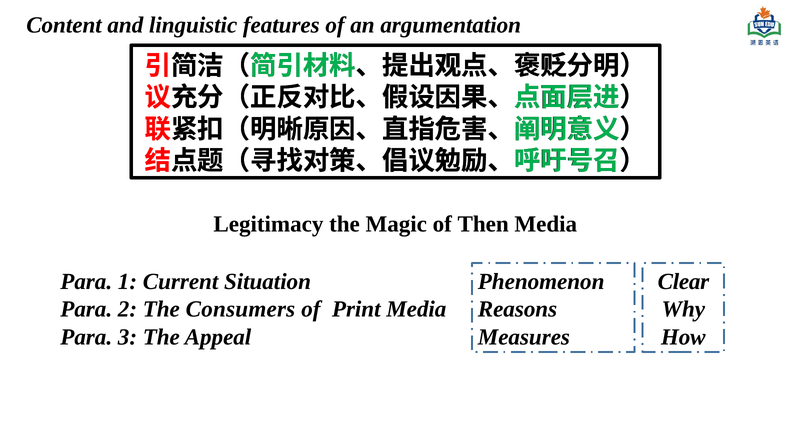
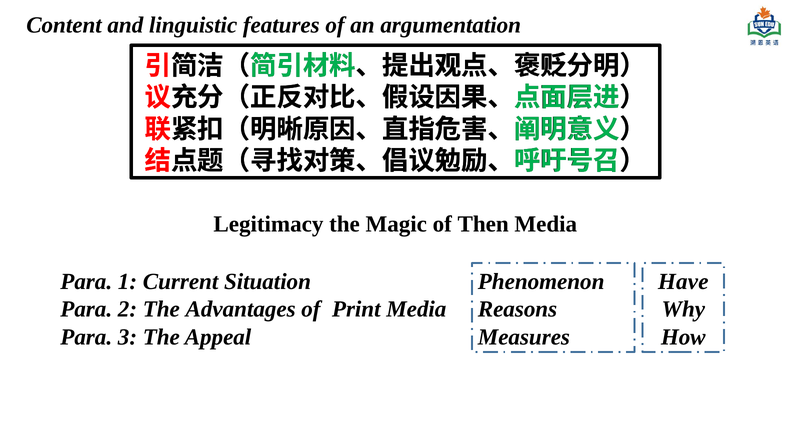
Clear: Clear -> Have (683, 281)
Consumers: Consumers -> Advantages (241, 309)
